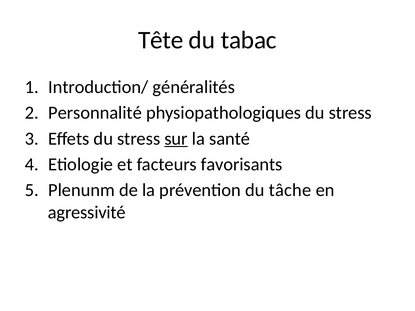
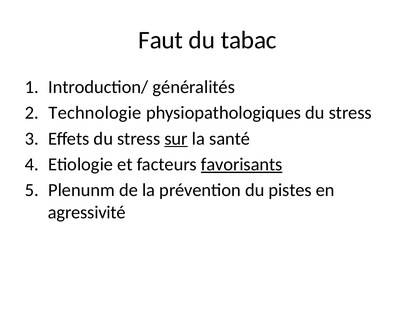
Tête: Tête -> Faut (161, 40)
Personnalité: Personnalité -> Technologie (95, 113)
favorisants underline: none -> present (242, 165)
tâche: tâche -> pistes (290, 190)
